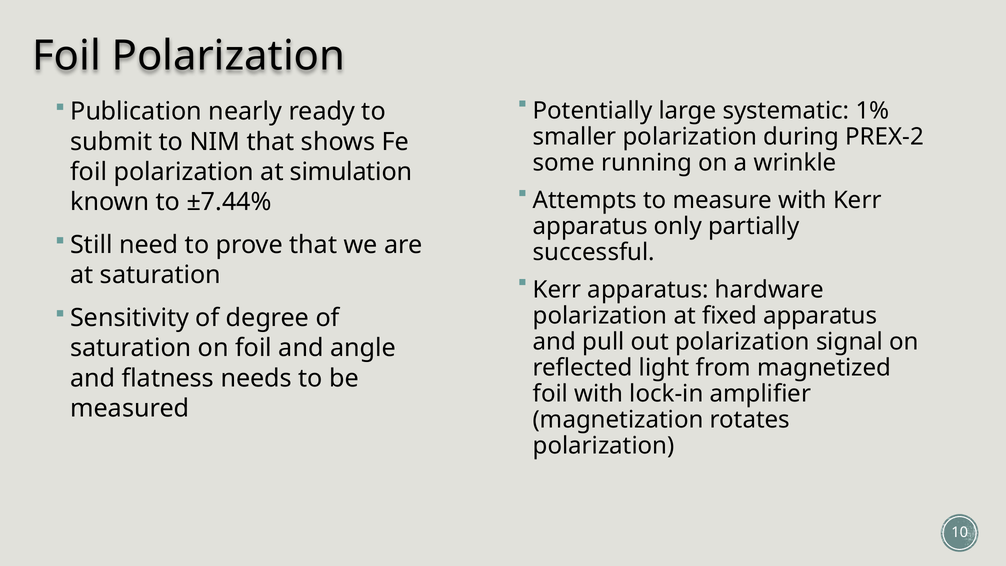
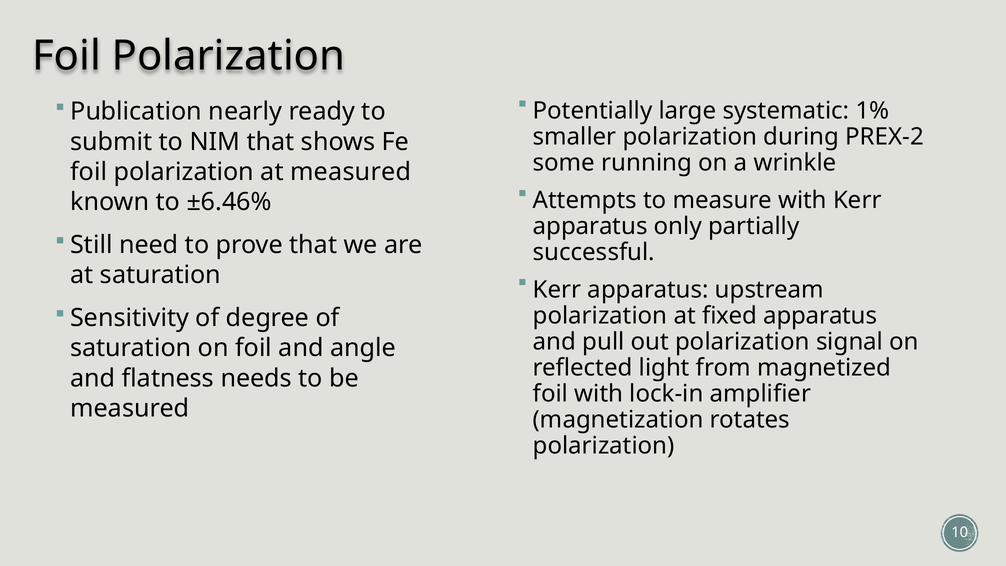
at simulation: simulation -> measured (351, 172)
±7.44%: ±7.44% -> ±6.46% (229, 202)
hardware: hardware -> upstream (769, 290)
